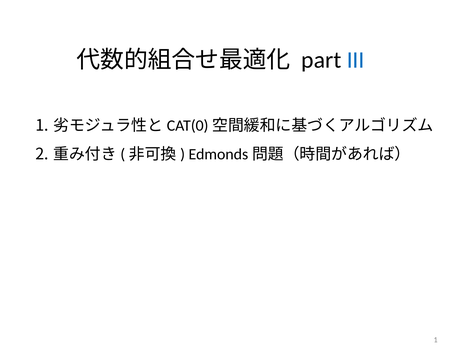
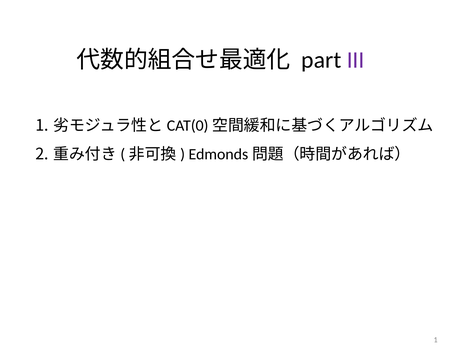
III colour: blue -> purple (356, 60)
